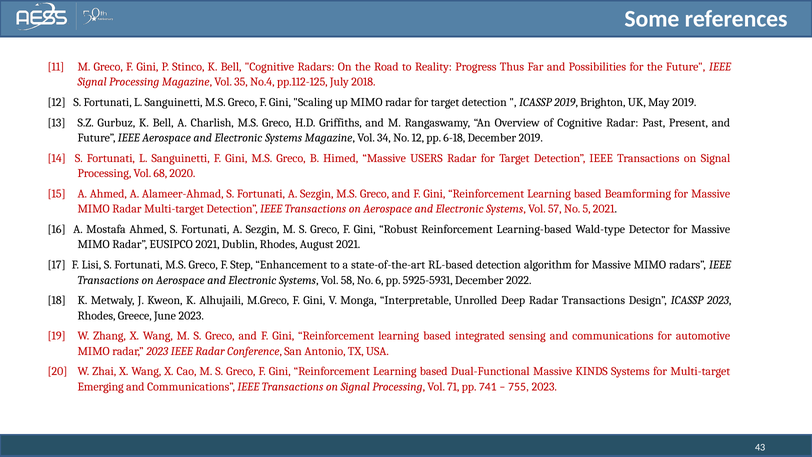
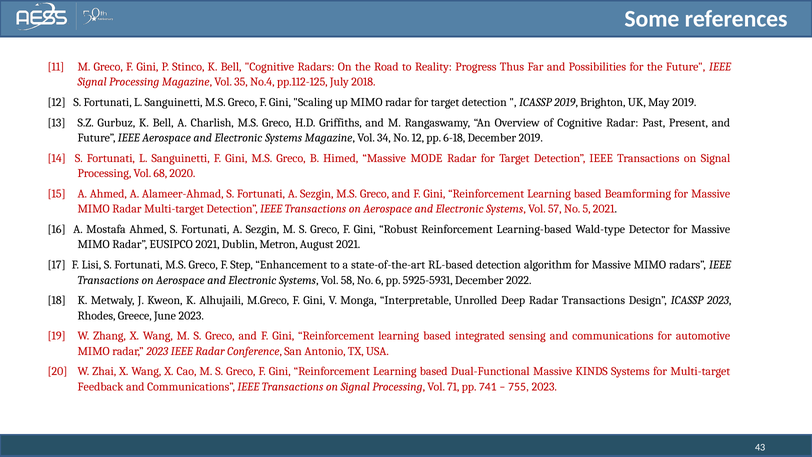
USERS: USERS -> MODE (426, 158)
Dublin Rhodes: Rhodes -> Metron (279, 244)
Emerging: Emerging -> Feedback (101, 387)
